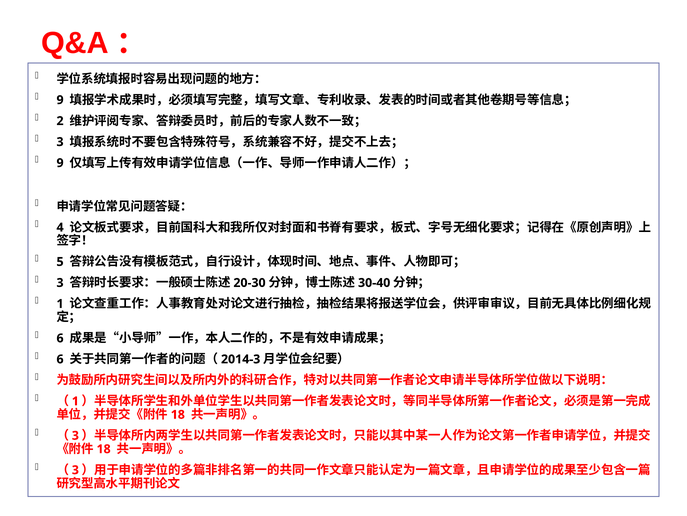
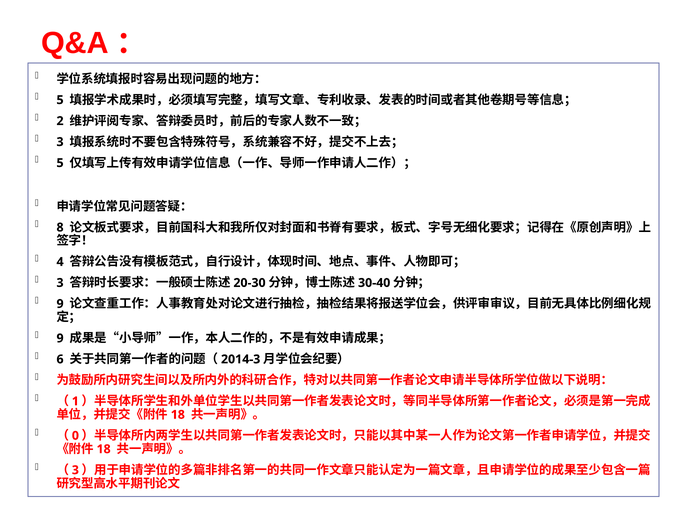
9: 9 -> 5 (60, 100)
9: 9 -> 5 (60, 163)
4: 4 -> 8 (60, 227)
5: 5 -> 4 (60, 261)
1: 1 -> 9 (60, 303)
6: 6 -> 9 (60, 338)
3: 3 -> 0 (75, 435)
